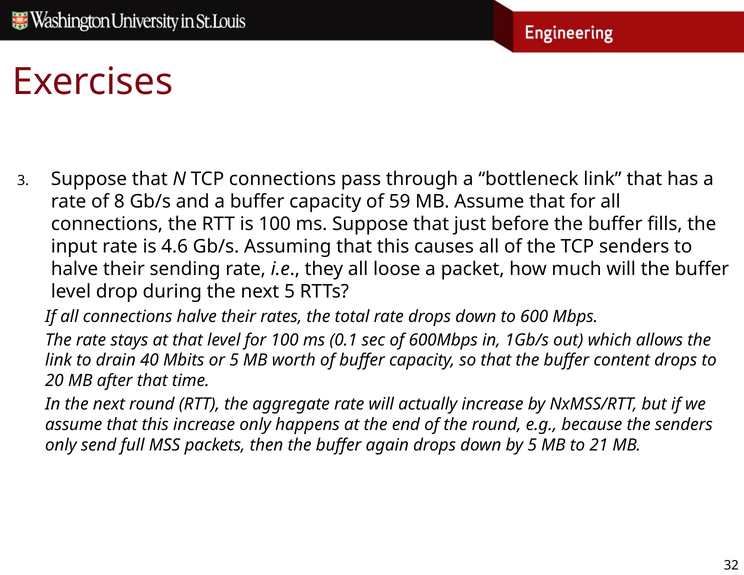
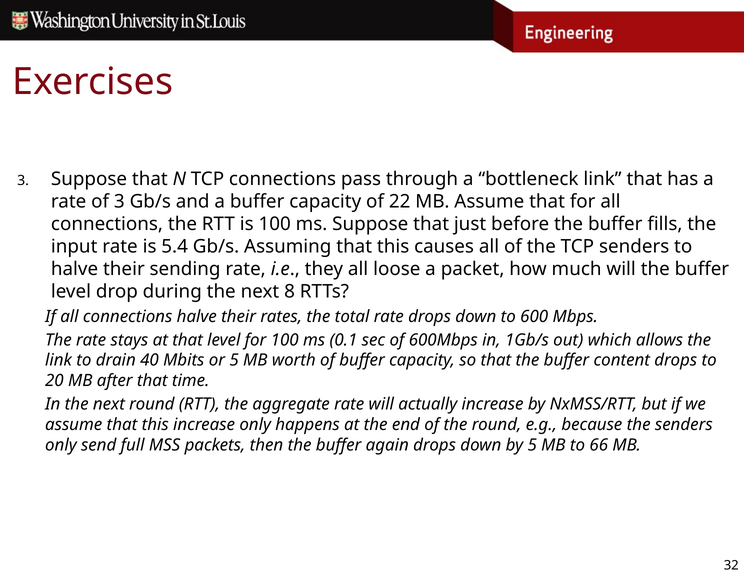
of 8: 8 -> 3 (119, 201)
59: 59 -> 22 (400, 201)
4.6: 4.6 -> 5.4 (175, 247)
next 5: 5 -> 8 (290, 292)
21: 21 -> 66 (599, 445)
